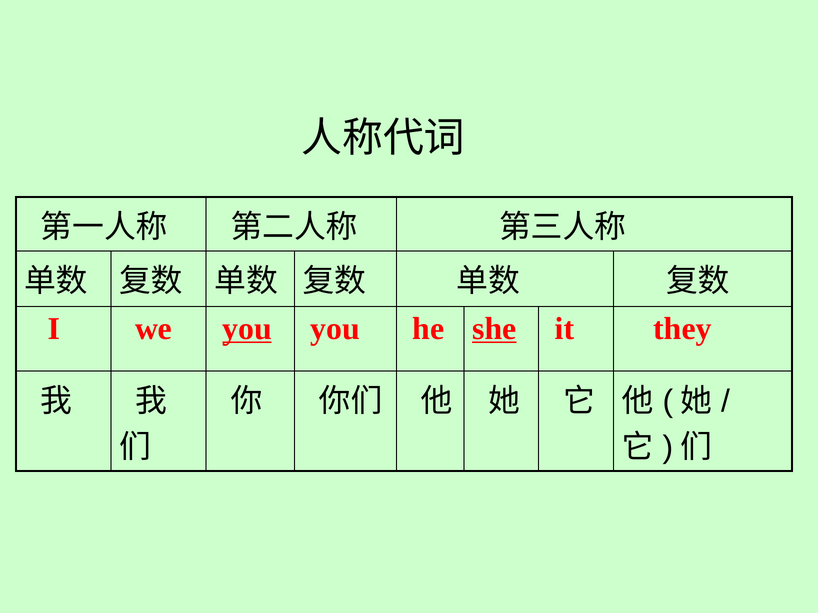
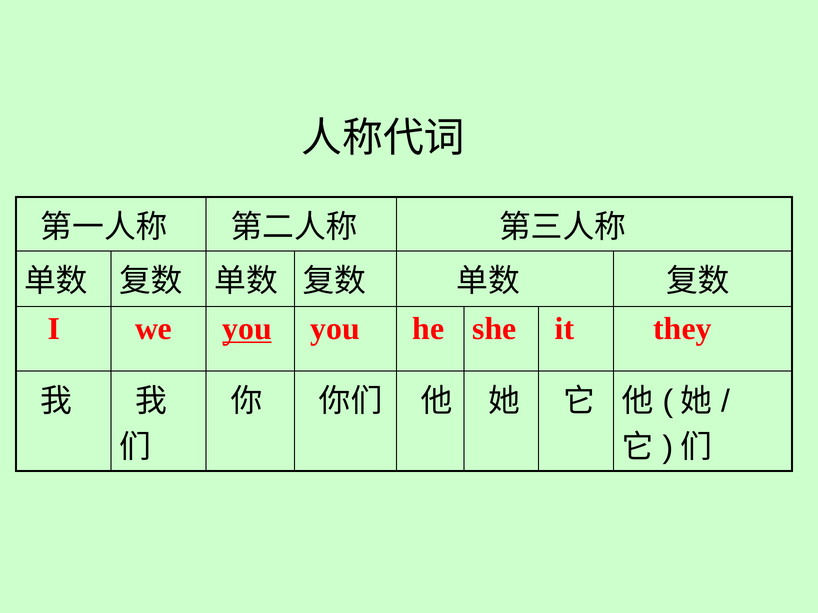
she underline: present -> none (494, 329)
